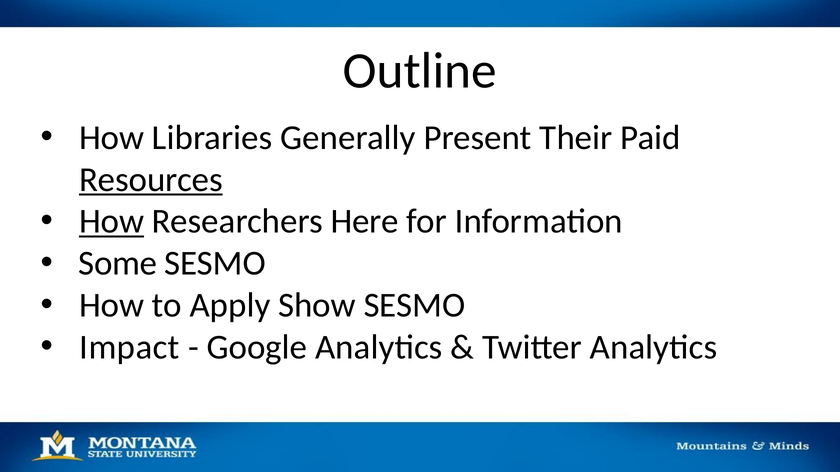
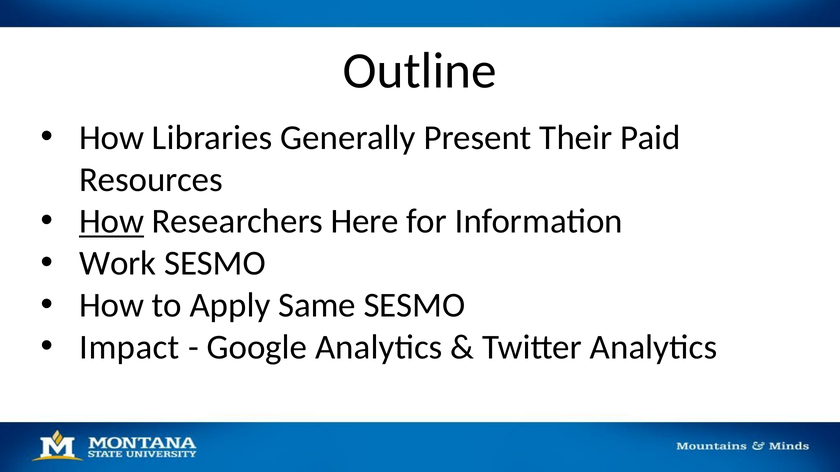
Resources underline: present -> none (151, 180)
Some: Some -> Work (118, 264)
Show: Show -> Same (317, 306)
